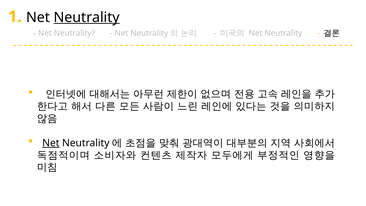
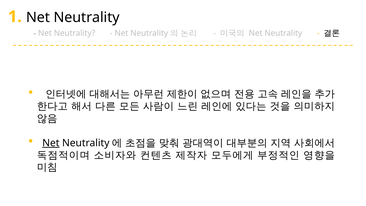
Neutrality underline: present -> none (87, 17)
